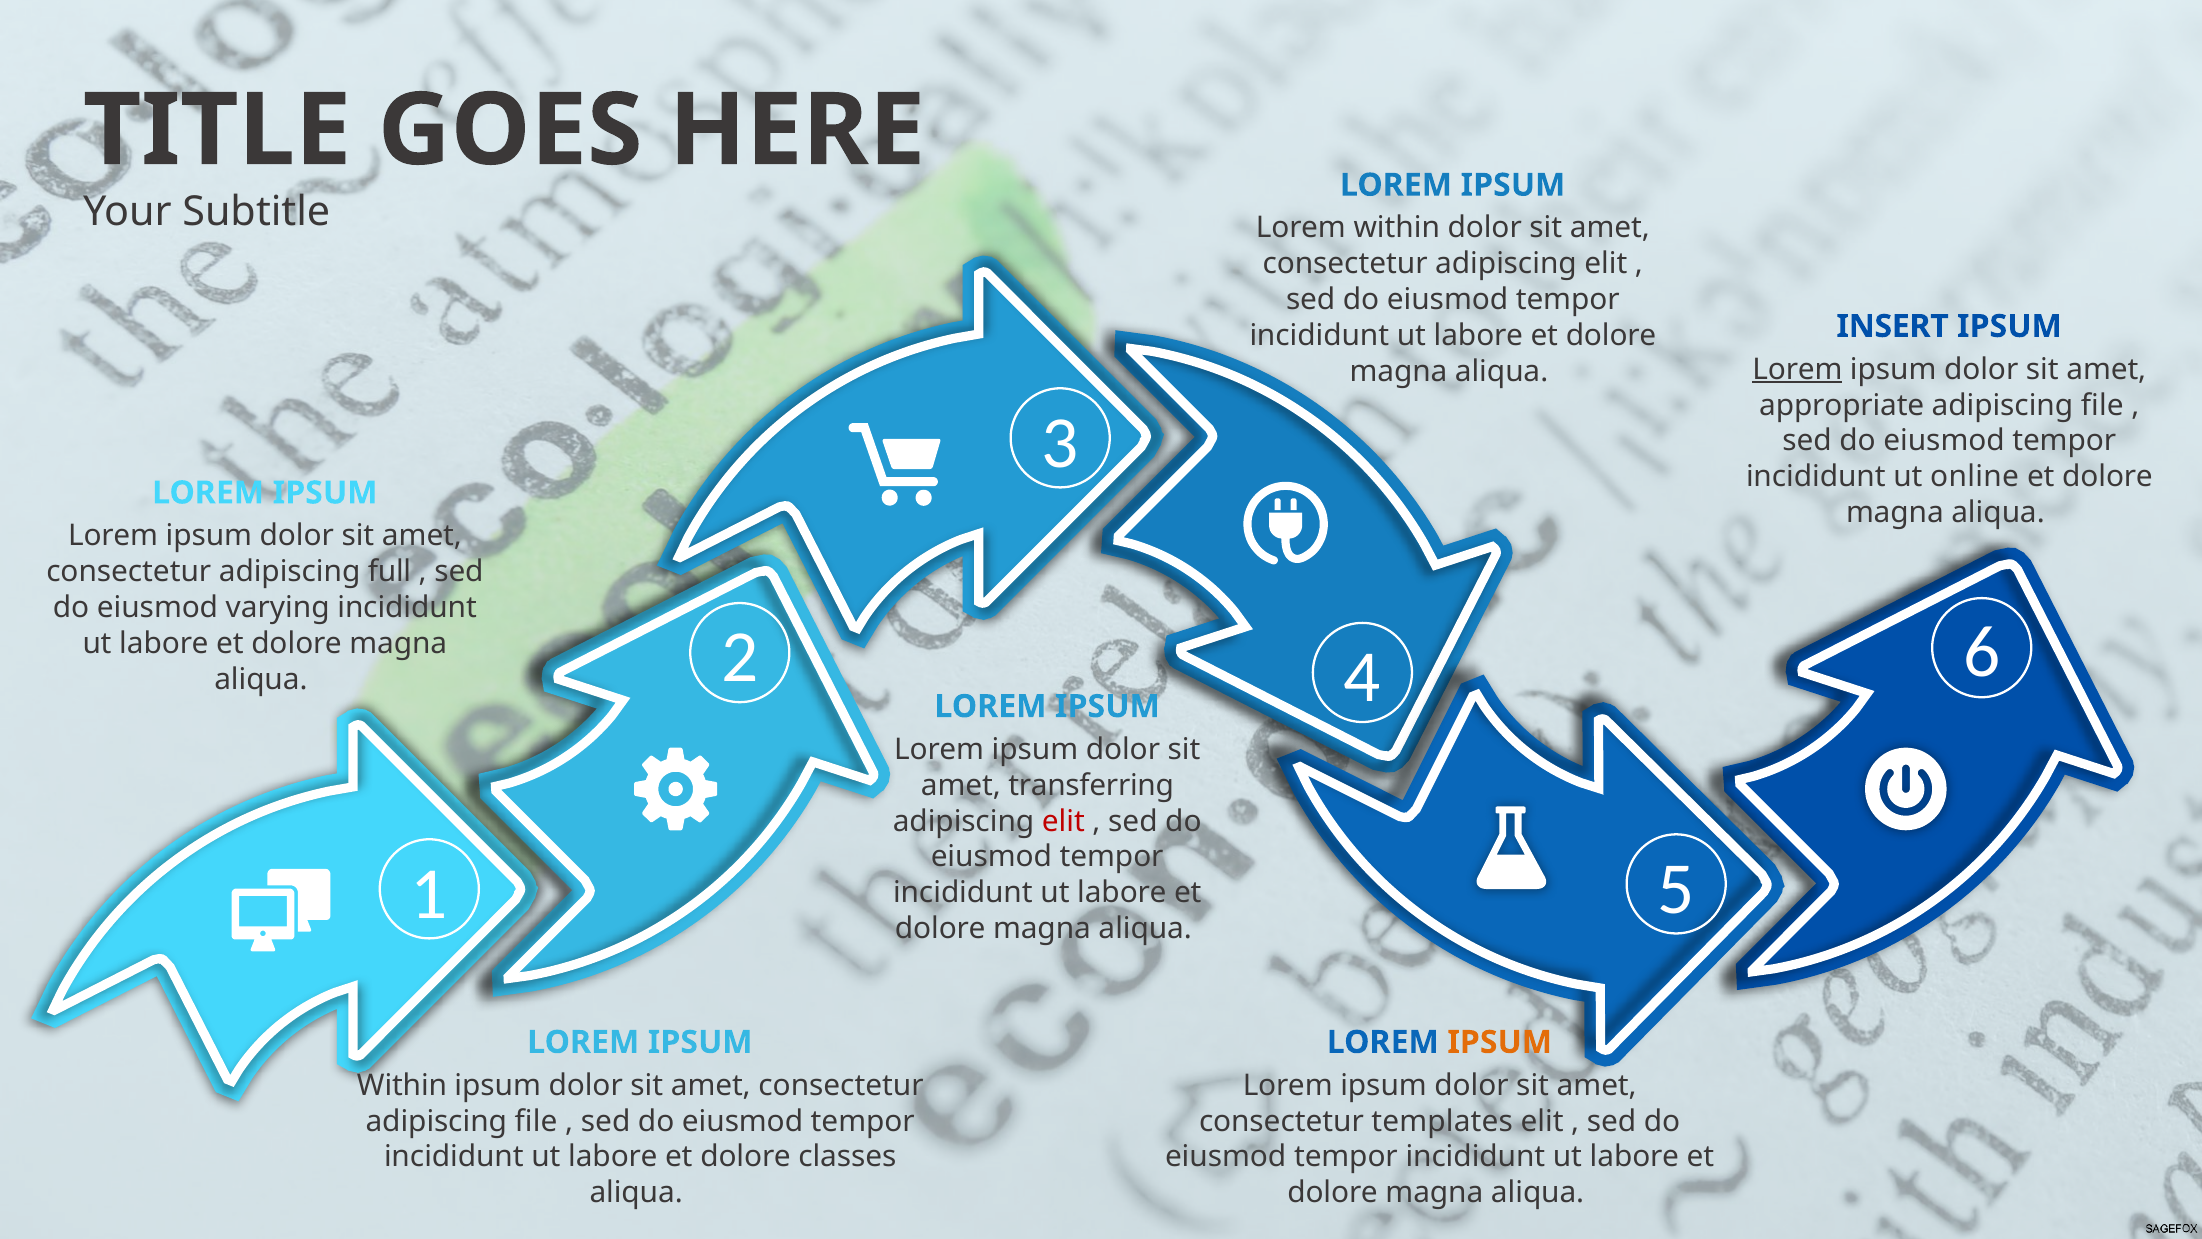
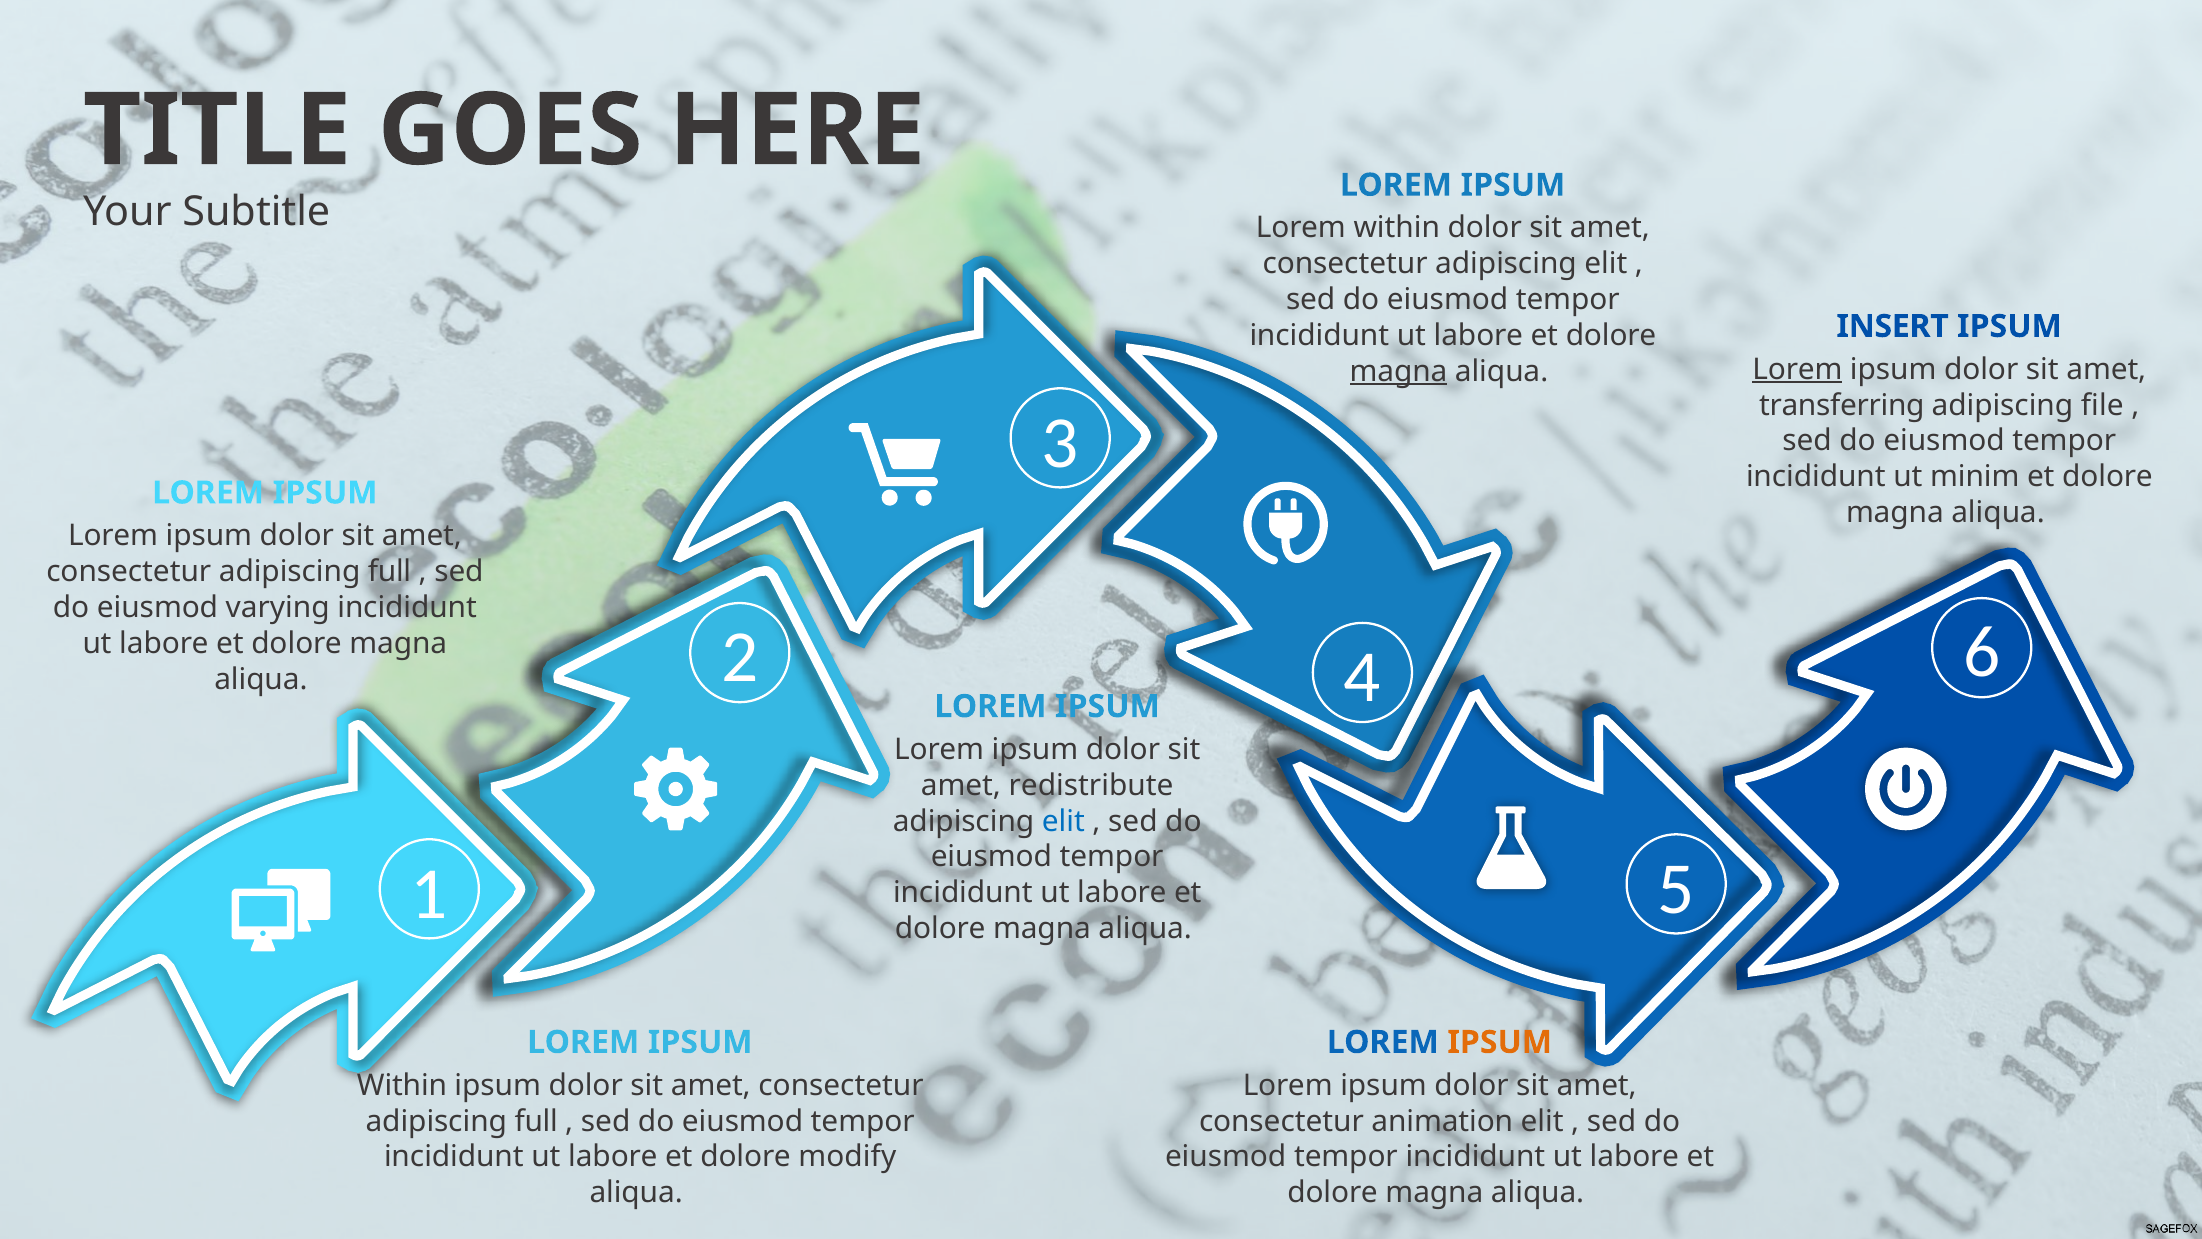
magna underline: none -> present (1398, 371)
appropriate: appropriate -> transferring (1842, 405)
online: online -> minim (1975, 477)
transferring: transferring -> redistribute (1091, 785)
elit colour: red -> blue (1063, 821)
file: file -> full (536, 1121)
templates: templates -> animation (1442, 1121)
classes: classes -> modify (847, 1157)
